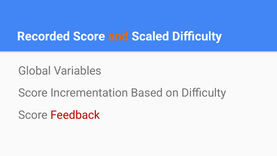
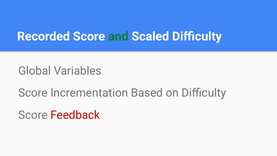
and colour: orange -> green (118, 36)
